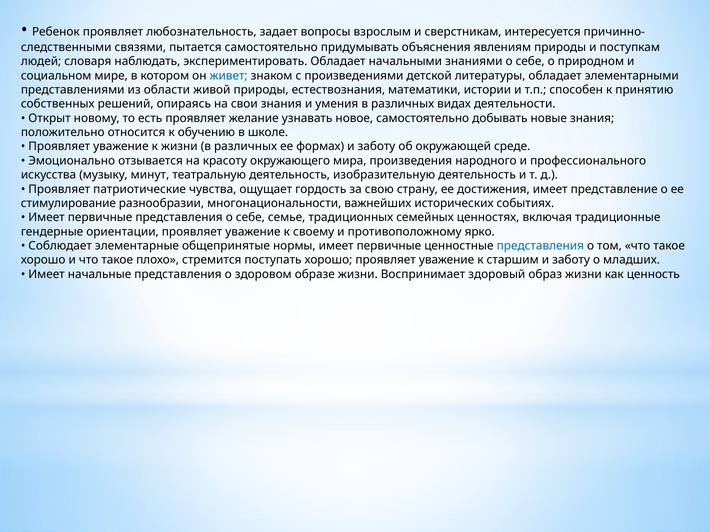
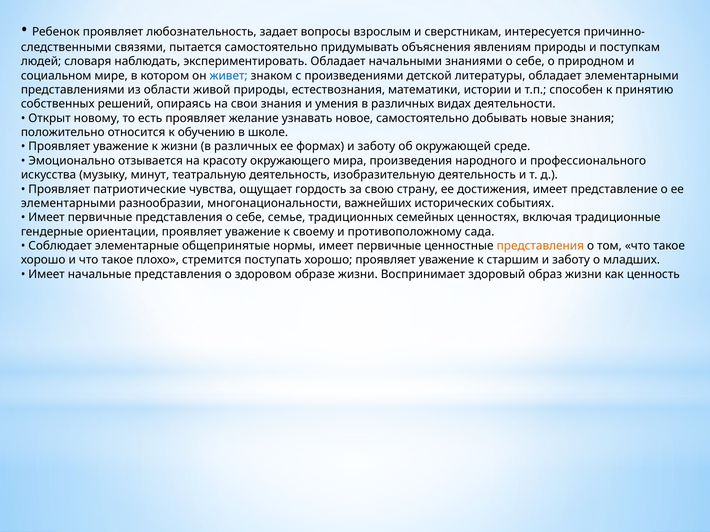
стимулирование: стимулирование -> элементарными (68, 204)
ярко: ярко -> сада (480, 232)
представления colour: blue -> orange (540, 246)
